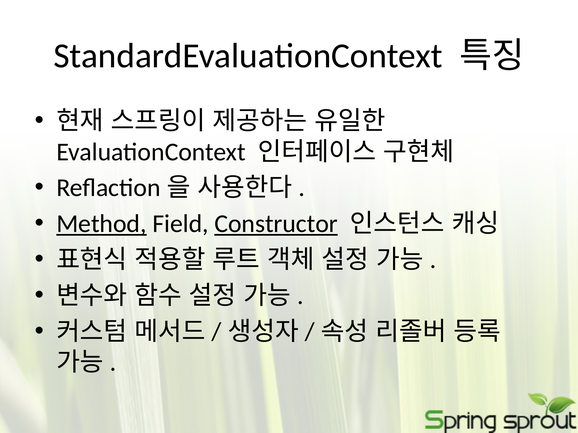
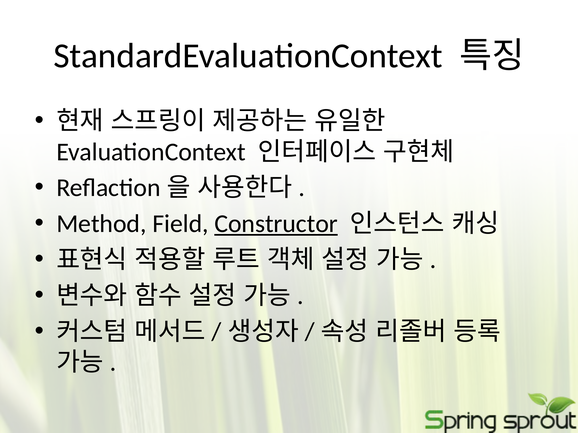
Method underline: present -> none (101, 224)
